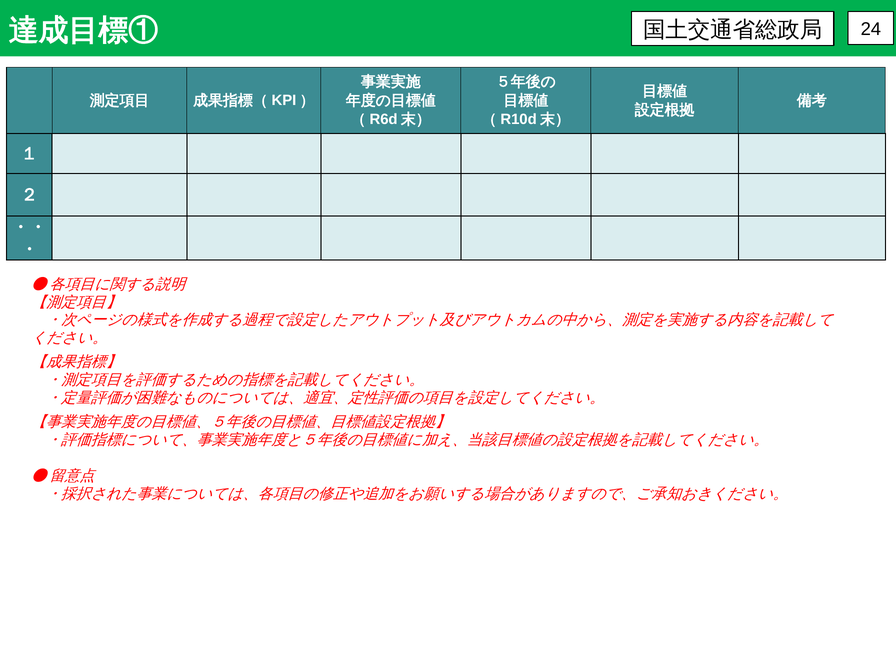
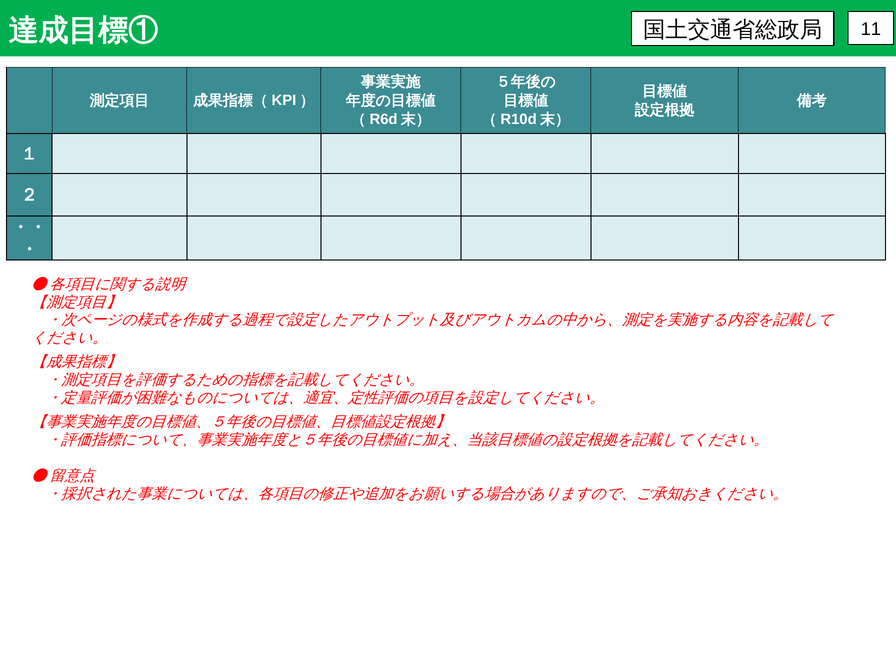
24: 24 -> 11 (871, 29)
